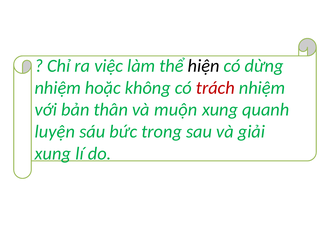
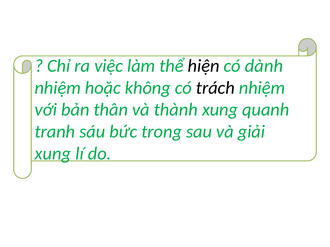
dừng: dừng -> dành (264, 66)
trách colour: red -> black (215, 88)
muộn: muộn -> thành (176, 110)
luyện: luyện -> tranh (55, 132)
